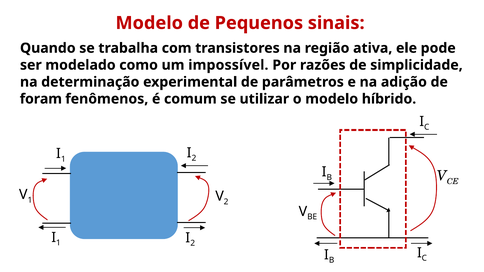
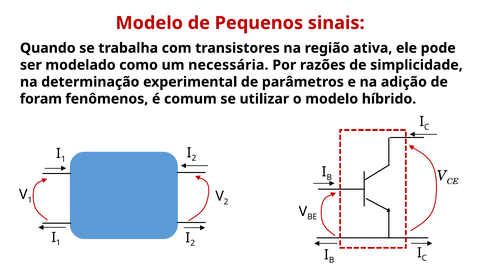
impossível: impossível -> necessária (228, 65)
